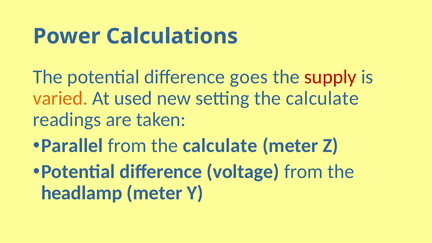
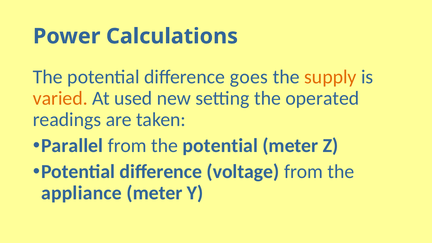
supply colour: red -> orange (330, 77)
setting the calculate: calculate -> operated (322, 98)
from the calculate: calculate -> potential (220, 146)
headlamp: headlamp -> appliance (81, 193)
